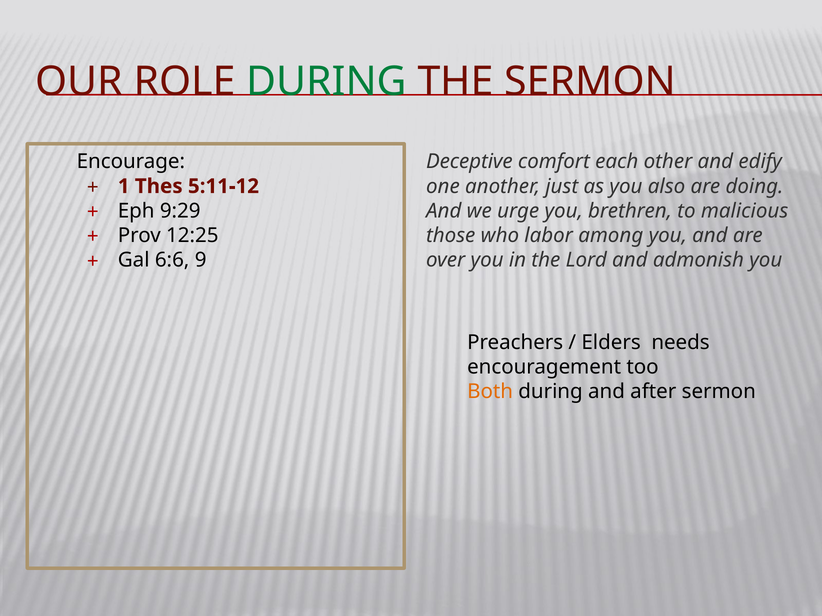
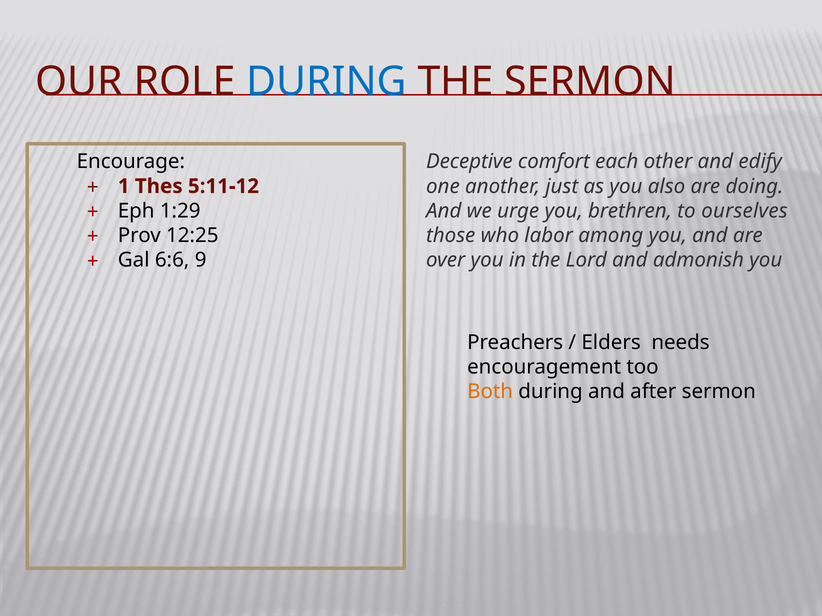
DURING colour: green -> blue (327, 82)
malicious: malicious -> ourselves (744, 211)
9:29: 9:29 -> 1:29 (180, 211)
